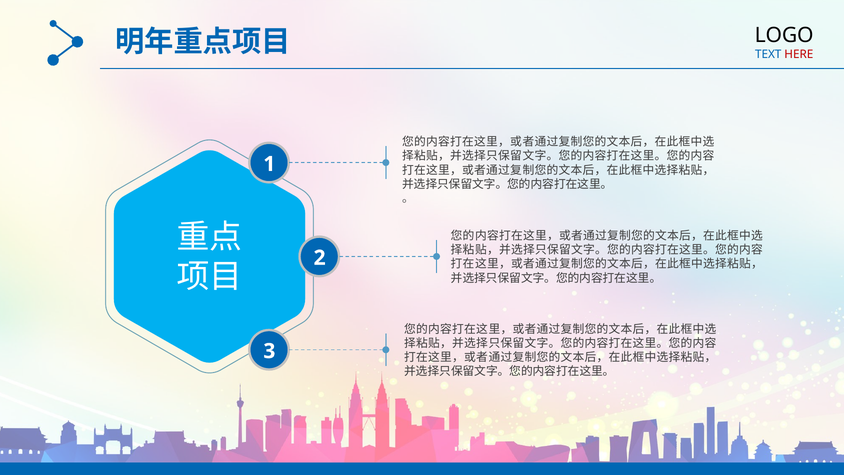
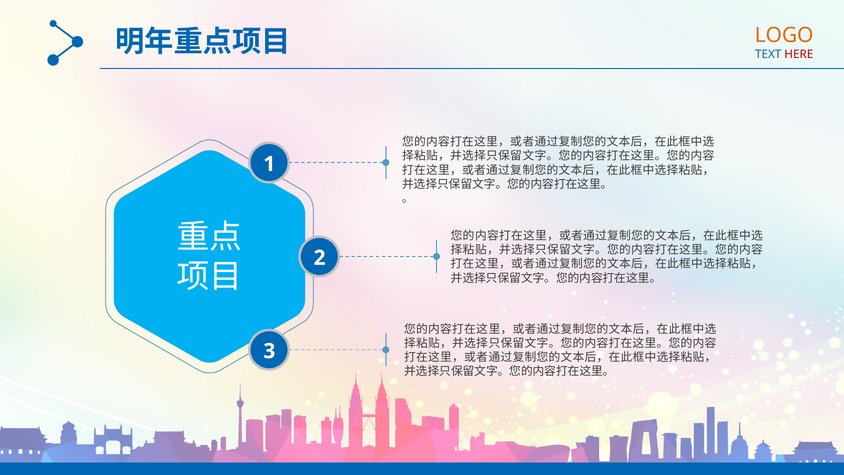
LOGO colour: black -> orange (784, 35)
